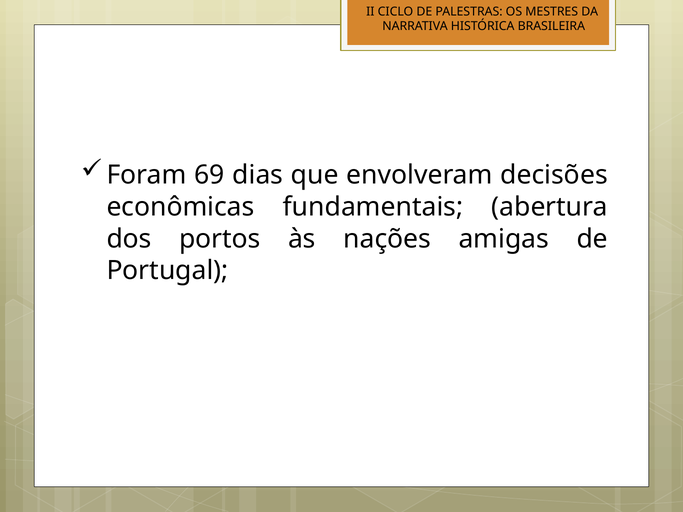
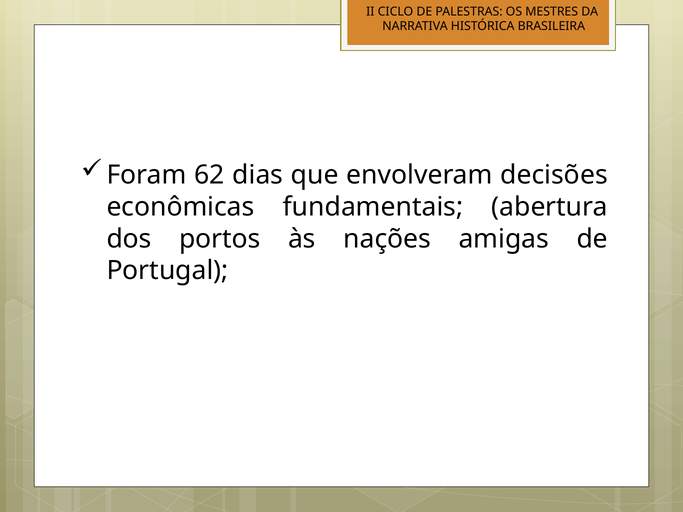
69: 69 -> 62 (209, 175)
